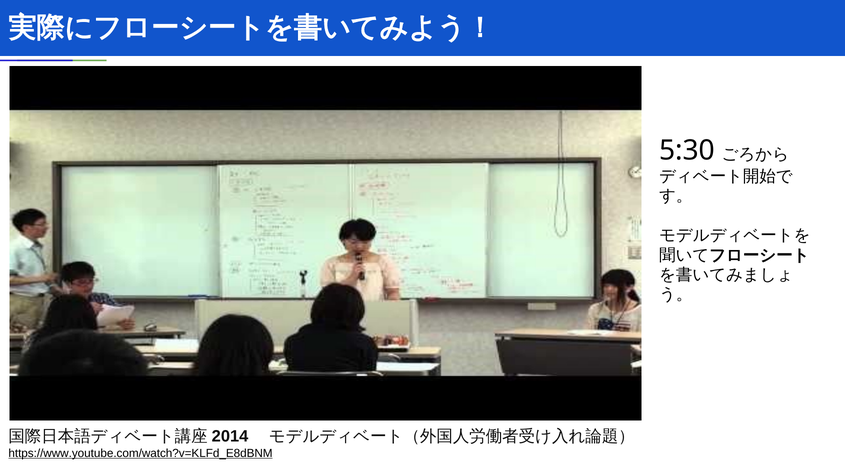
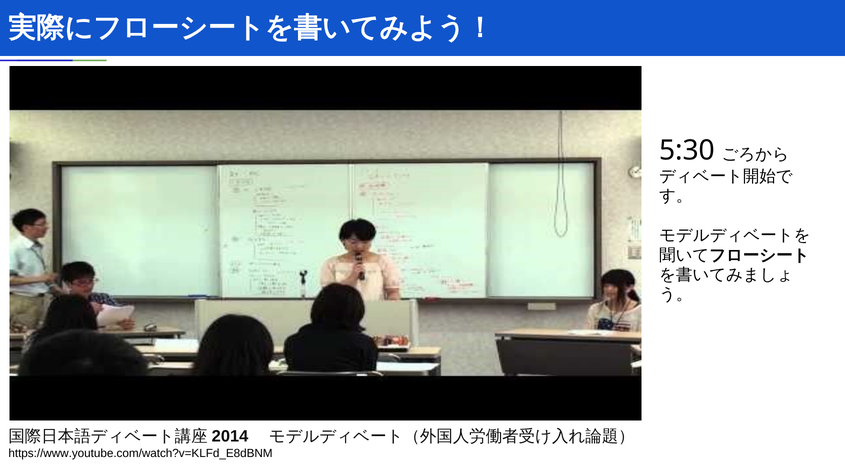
https://www.youtube.com/watch?v=KLFd_E8dBNM underline: present -> none (141, 454)
